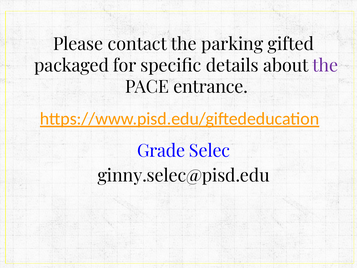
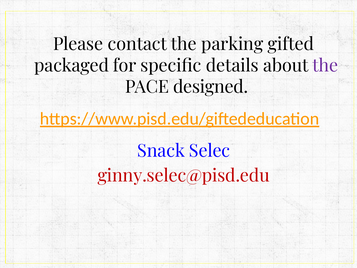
entrance: entrance -> designed (211, 87)
Grade: Grade -> Snack (161, 151)
ginny.selec@pisd.edu colour: black -> red (184, 175)
